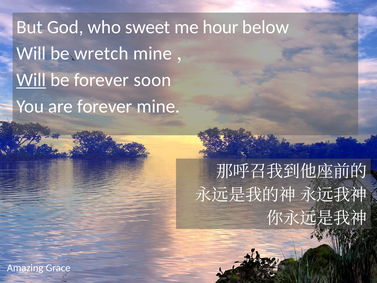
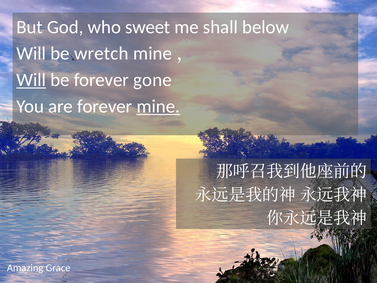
hour: hour -> shall (220, 27)
soon: soon -> gone (152, 80)
mine underline: none -> present (158, 106)
